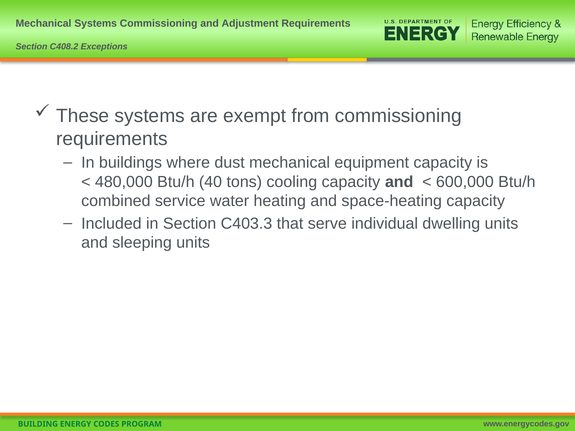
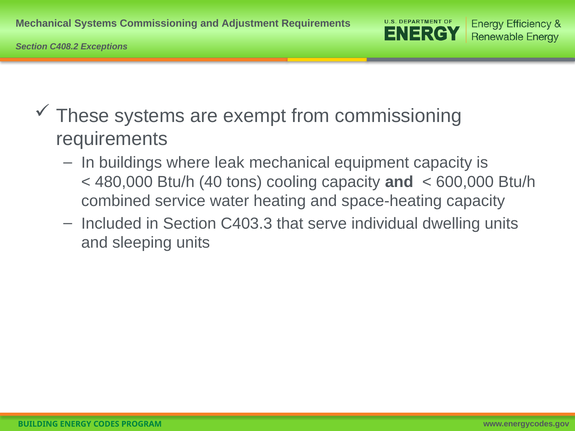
dust: dust -> leak (229, 163)
